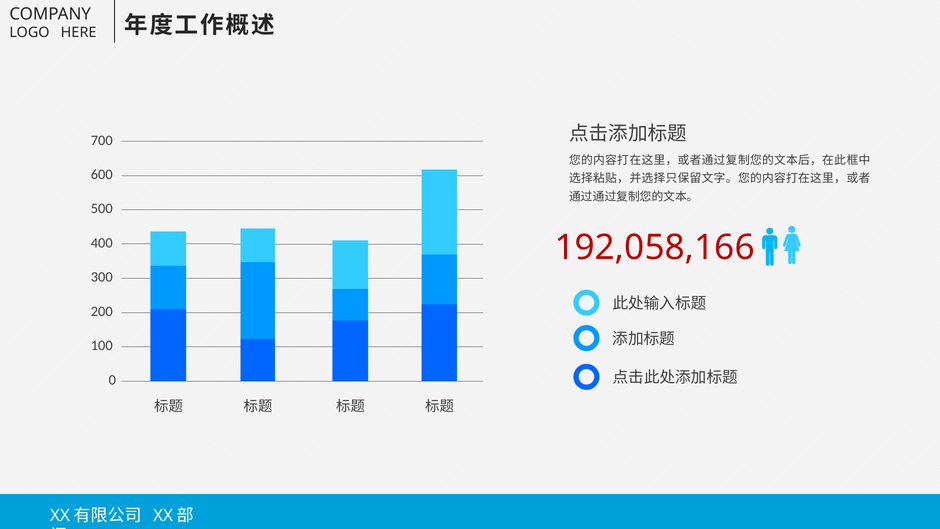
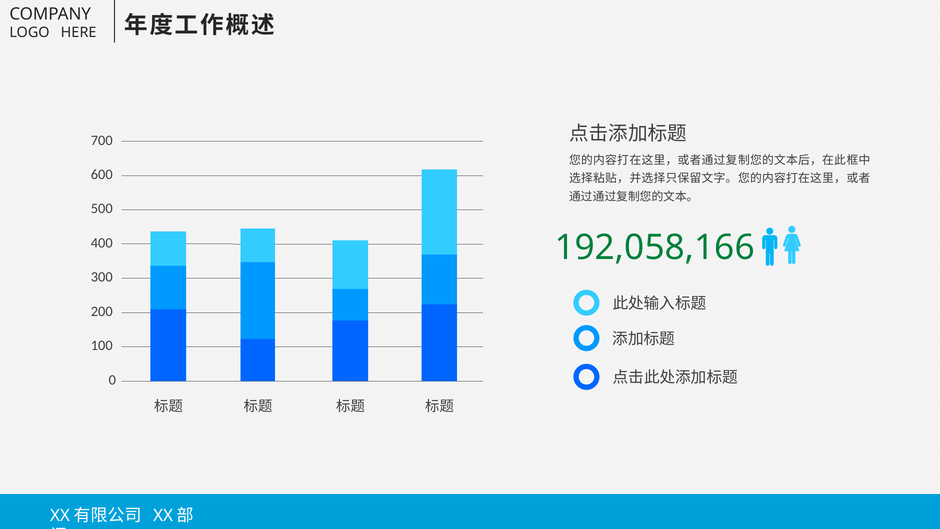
192,058,166 colour: red -> green (655, 248)
